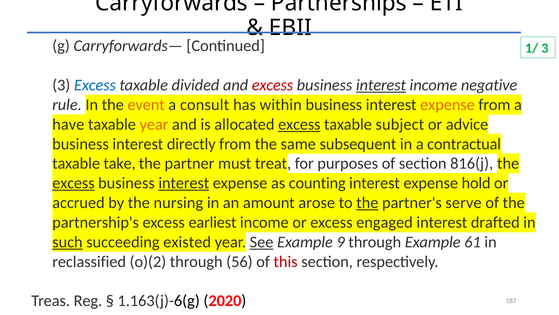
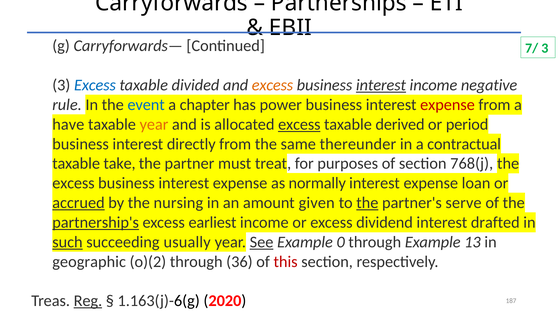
1/: 1/ -> 7/ (532, 48)
excess colour: red -> orange (272, 85)
event colour: orange -> blue (146, 105)
consult: consult -> chapter (205, 105)
within: within -> power (281, 105)
expense colour: orange -> red (447, 105)
subject: subject -> derived (400, 124)
advice: advice -> period (467, 124)
subsequent: subsequent -> thereunder (358, 144)
816(j: 816(j -> 768(j (472, 163)
excess underline: present -> none (73, 183)
interest underline: present -> none (184, 183)
counting: counting -> normally (317, 183)
hold: hold -> loan (476, 183)
accrued underline: none -> present (78, 202)
arose: arose -> given (317, 202)
partnership's underline: none -> present (96, 222)
engaged: engaged -> dividend (385, 222)
existed: existed -> usually (187, 242)
9: 9 -> 0 (341, 242)
61: 61 -> 13 (472, 242)
reclassified: reclassified -> geographic (89, 261)
56: 56 -> 36 (239, 261)
Reg underline: none -> present (88, 300)
